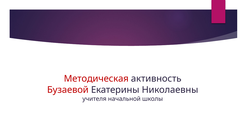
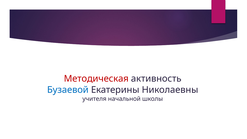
Бузаевой colour: red -> blue (68, 90)
